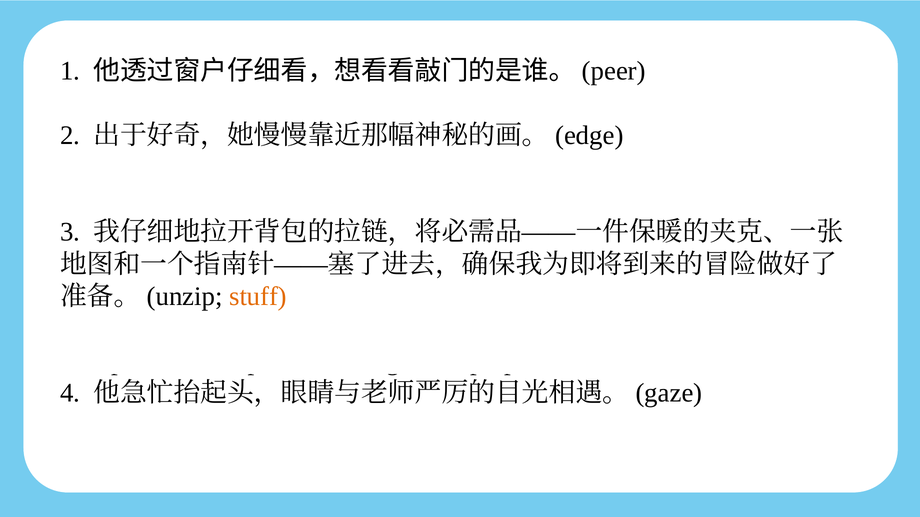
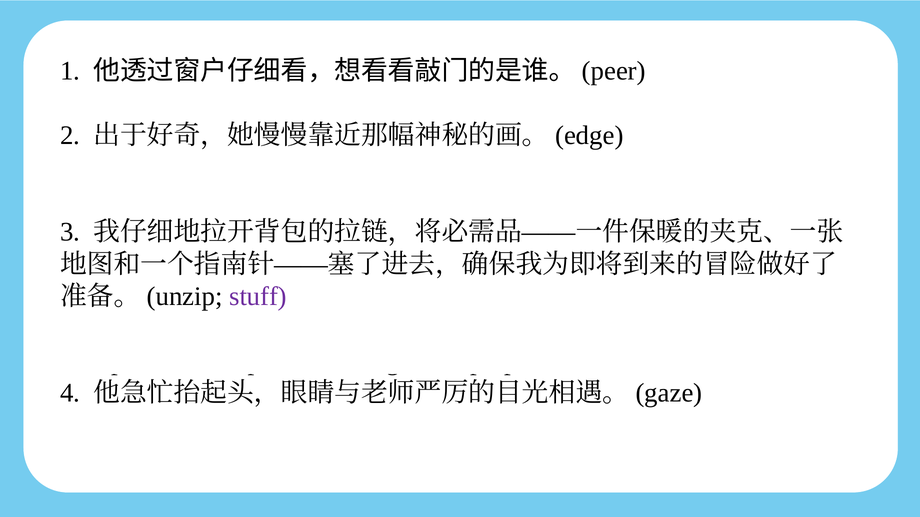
stuff colour: orange -> purple (258, 297)
